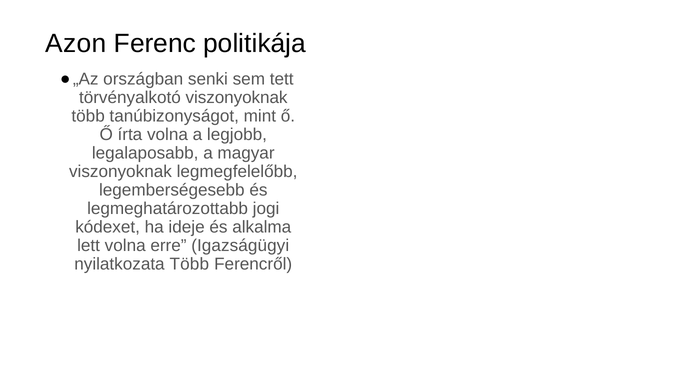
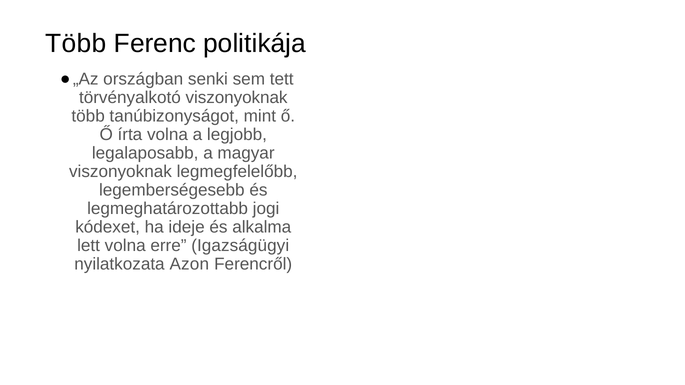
Azon: Azon -> Több (76, 43)
nyilatkozata Több: Több -> Azon (189, 264)
